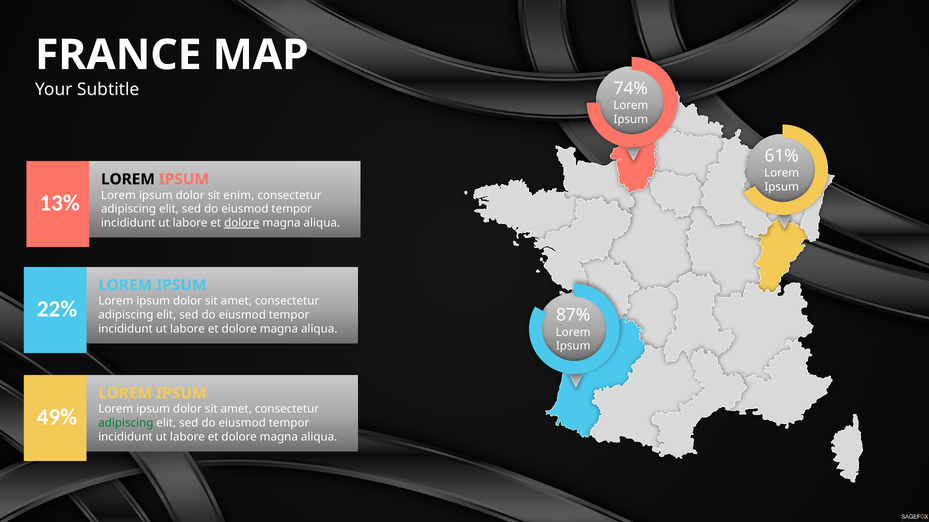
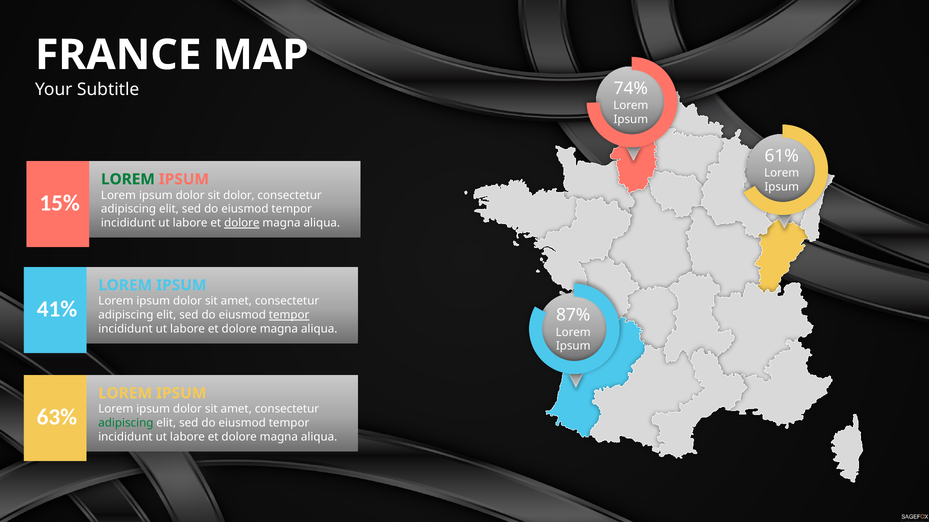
LOREM colour: black -> green (128, 179)
sit enim: enim -> dolor (239, 195)
13%: 13% -> 15% (60, 204)
22%: 22% -> 41% (57, 310)
tempor underline: none -> present (289, 315)
49%: 49% -> 63% (57, 418)
